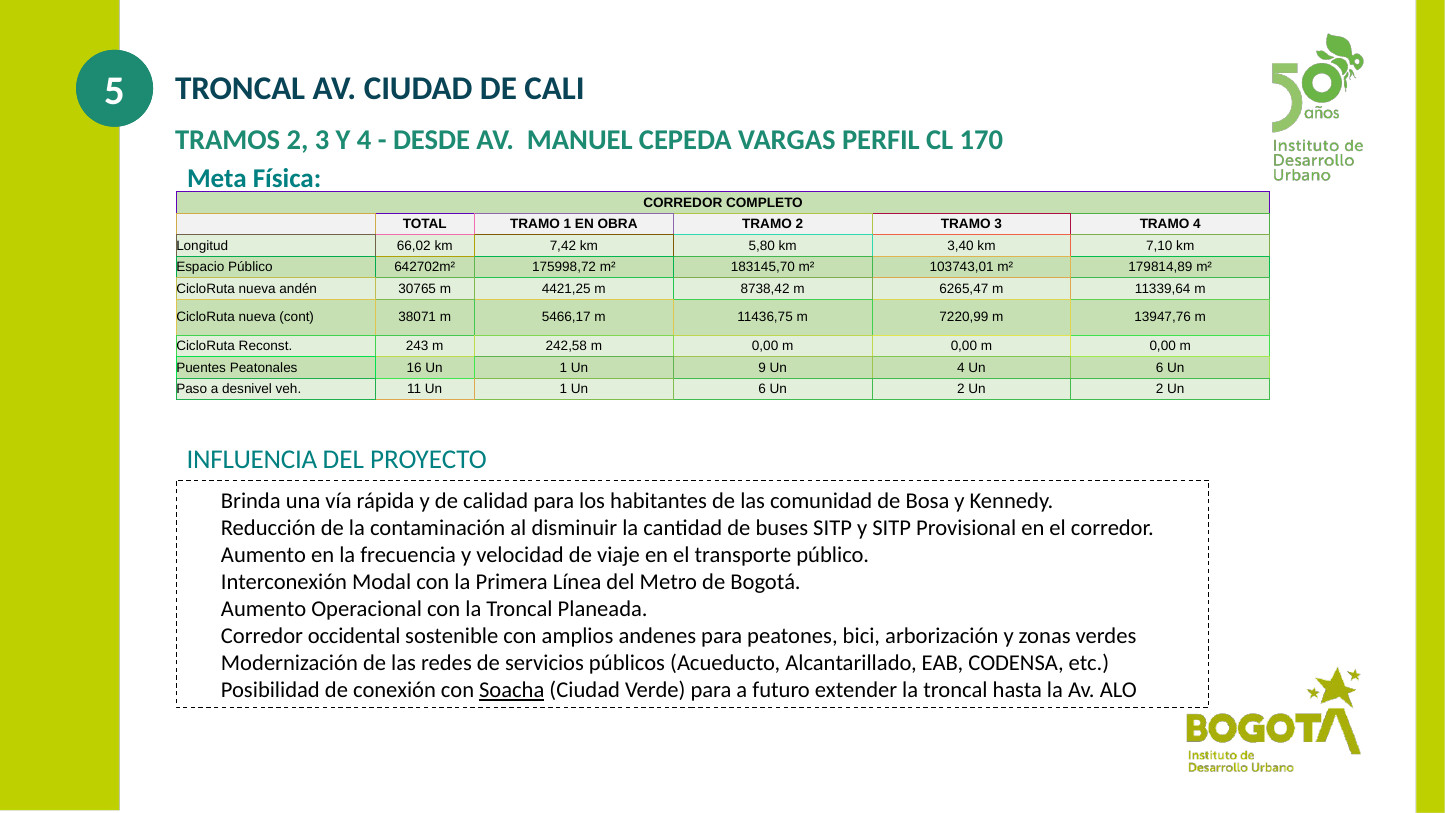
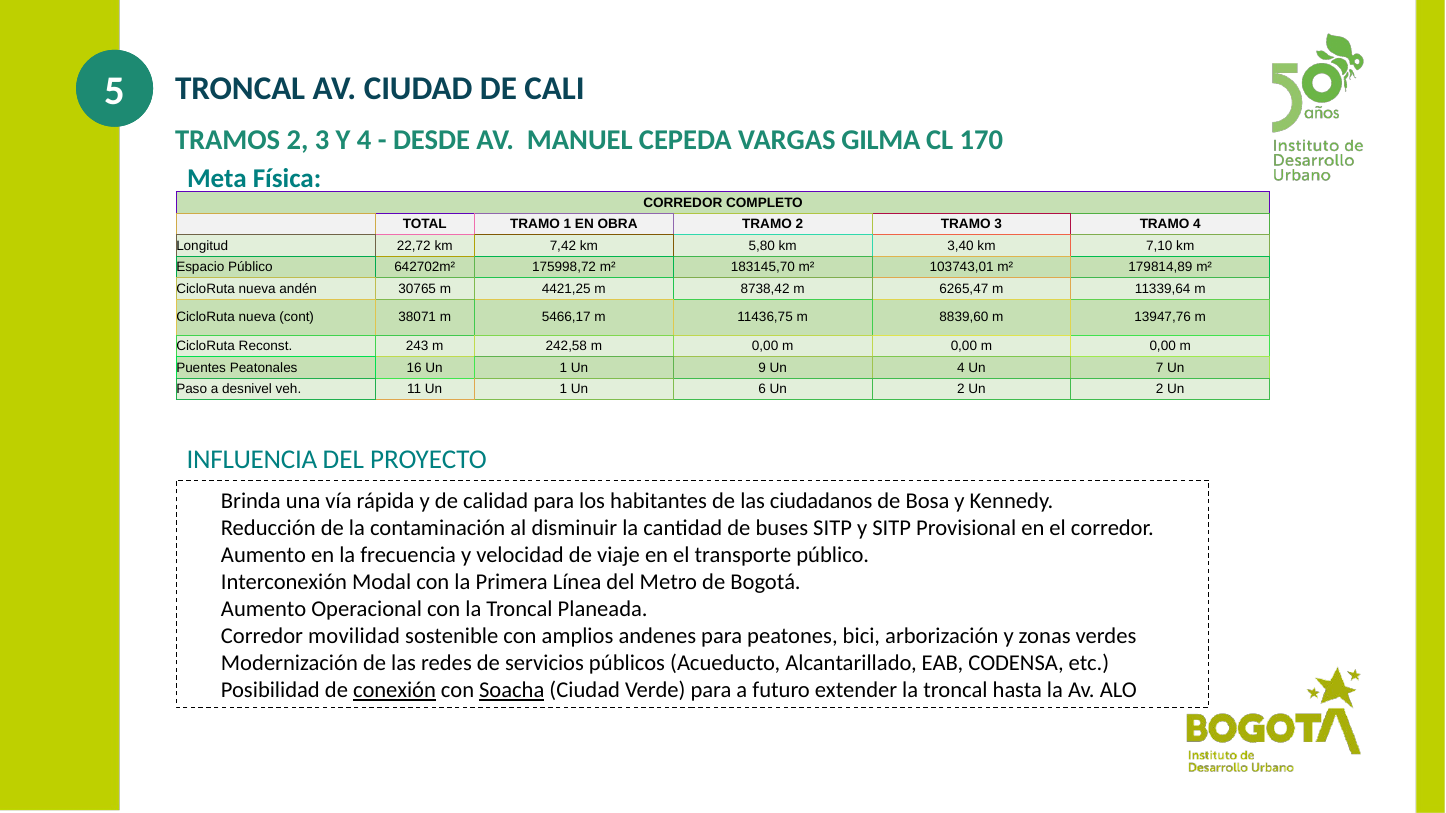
PERFIL: PERFIL -> GILMA (881, 140)
66,02: 66,02 -> 22,72 (414, 246)
7220,99: 7220,99 -> 8839,60 (964, 317)
4 Un 6: 6 -> 7 (1160, 368)
comunidad: comunidad -> ciudadanos (821, 501)
occidental: occidental -> movilidad (354, 636)
conexión underline: none -> present (395, 691)
